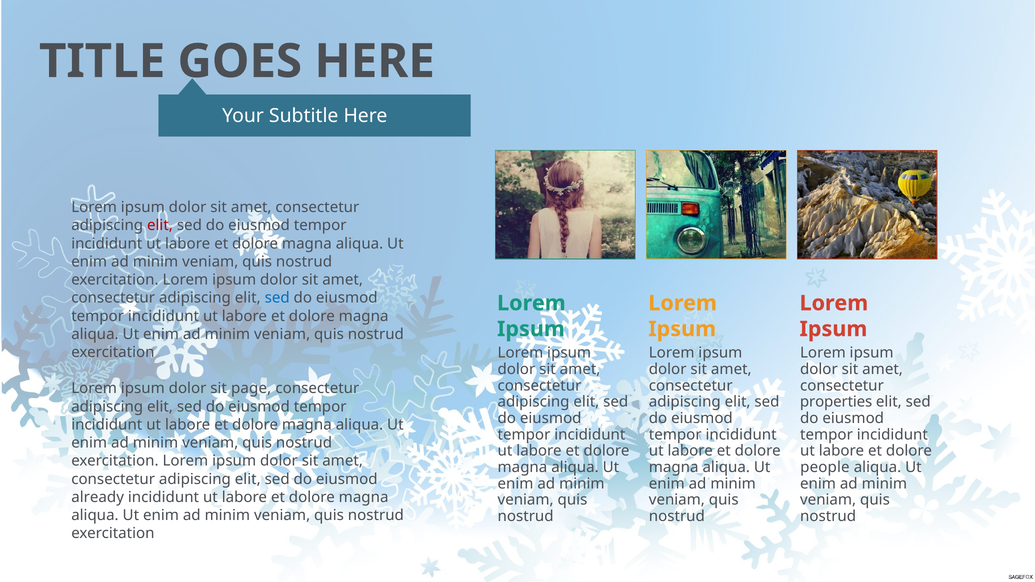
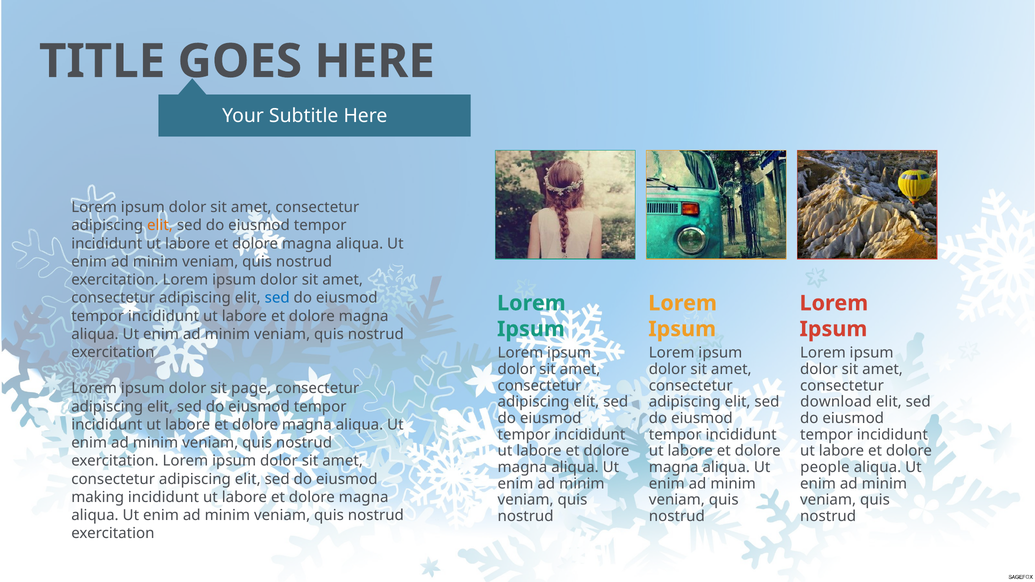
elit colour: red -> orange (160, 226)
properties: properties -> download (836, 402)
already: already -> making (98, 497)
